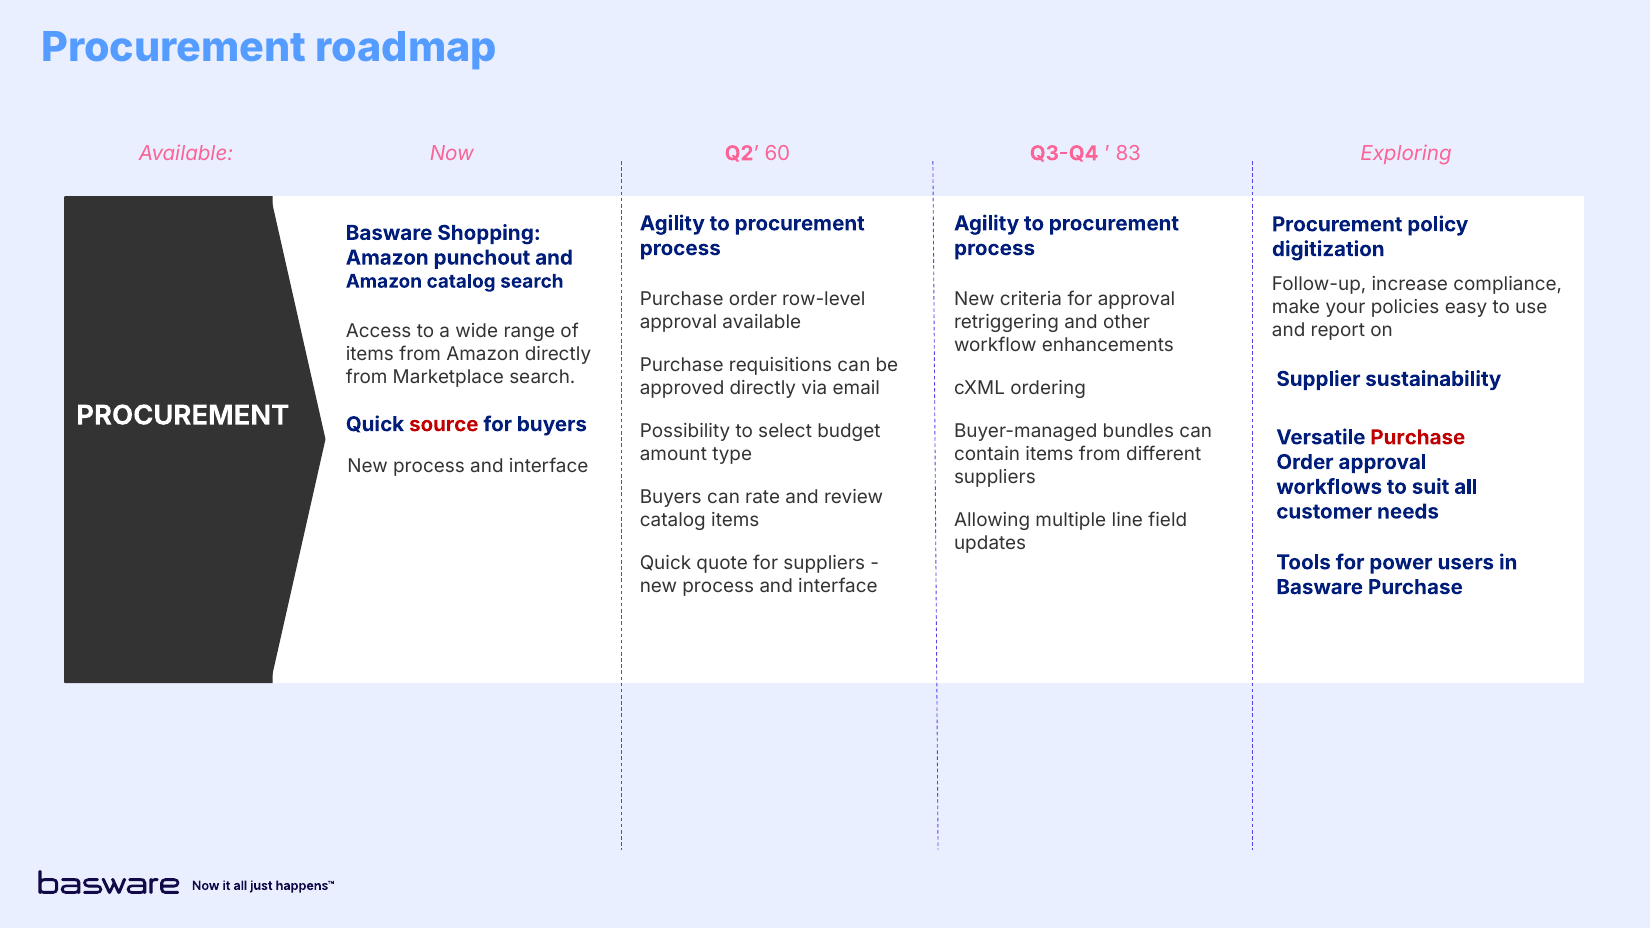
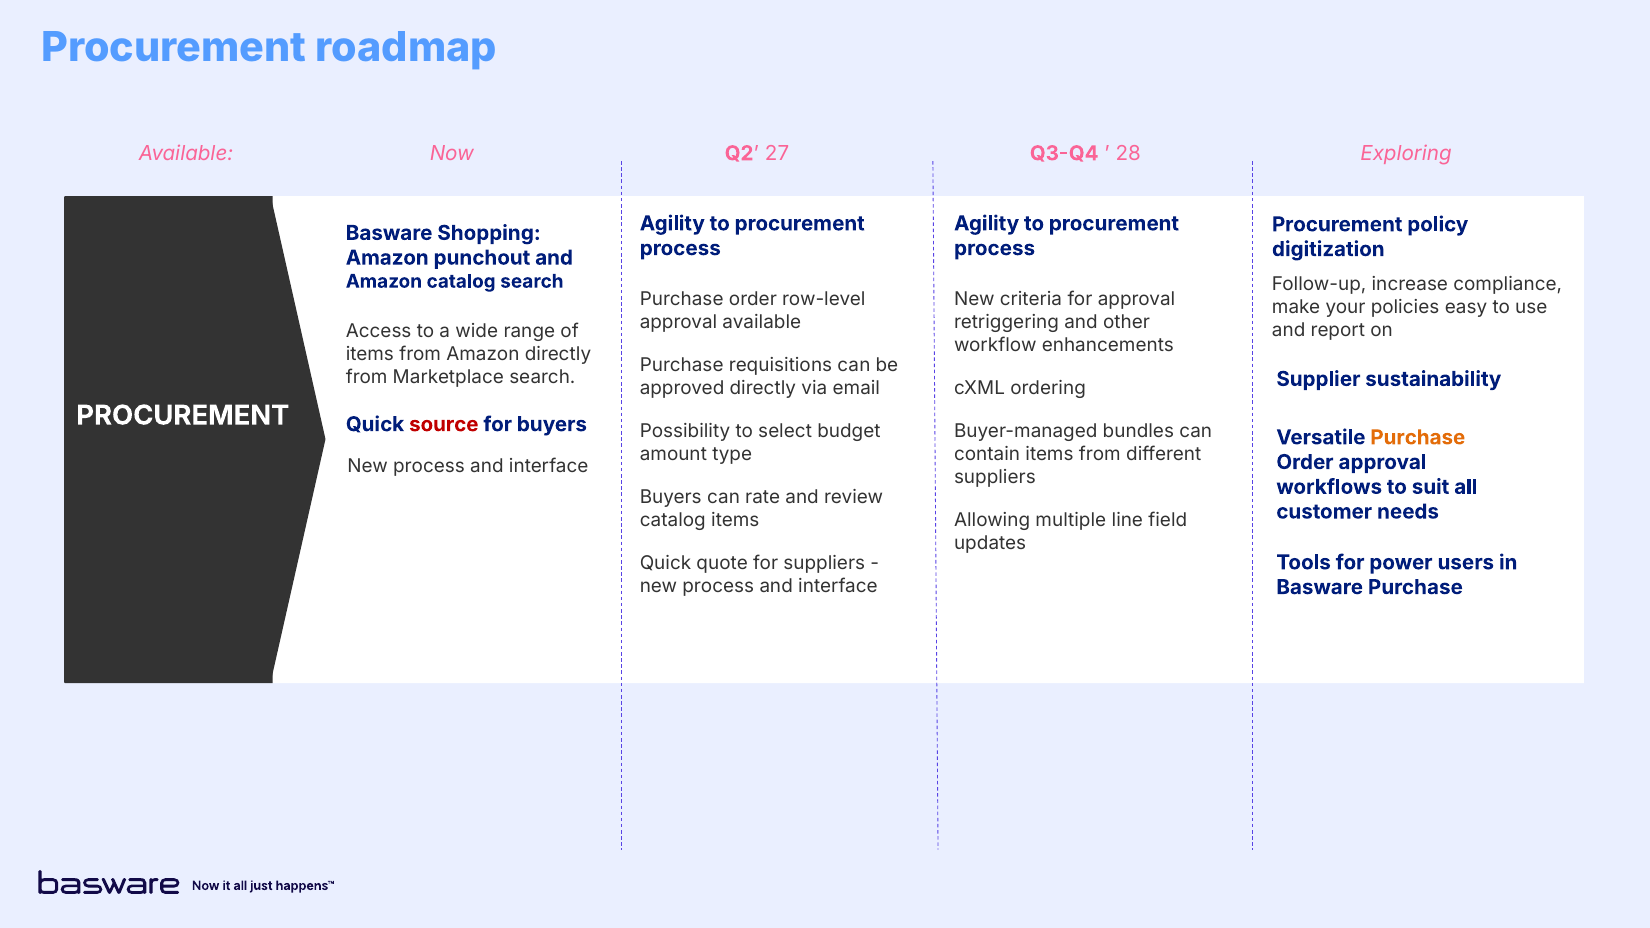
60: 60 -> 27 (777, 153)
83: 83 -> 28 (1128, 153)
Purchase colour: red -> orange (1418, 438)
